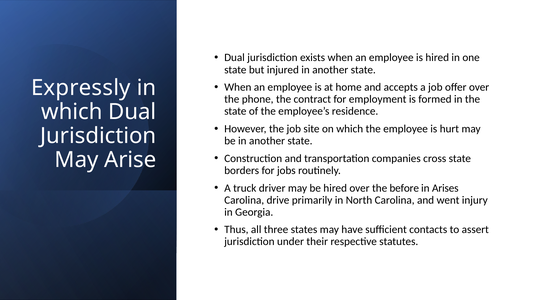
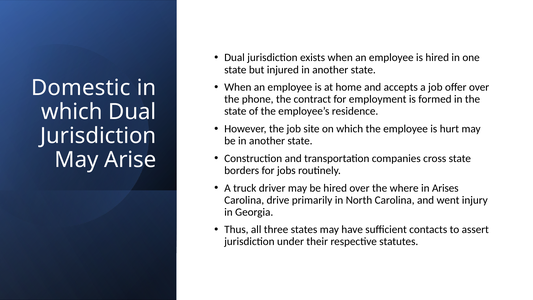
Expressly: Expressly -> Domestic (81, 88)
before: before -> where (404, 188)
